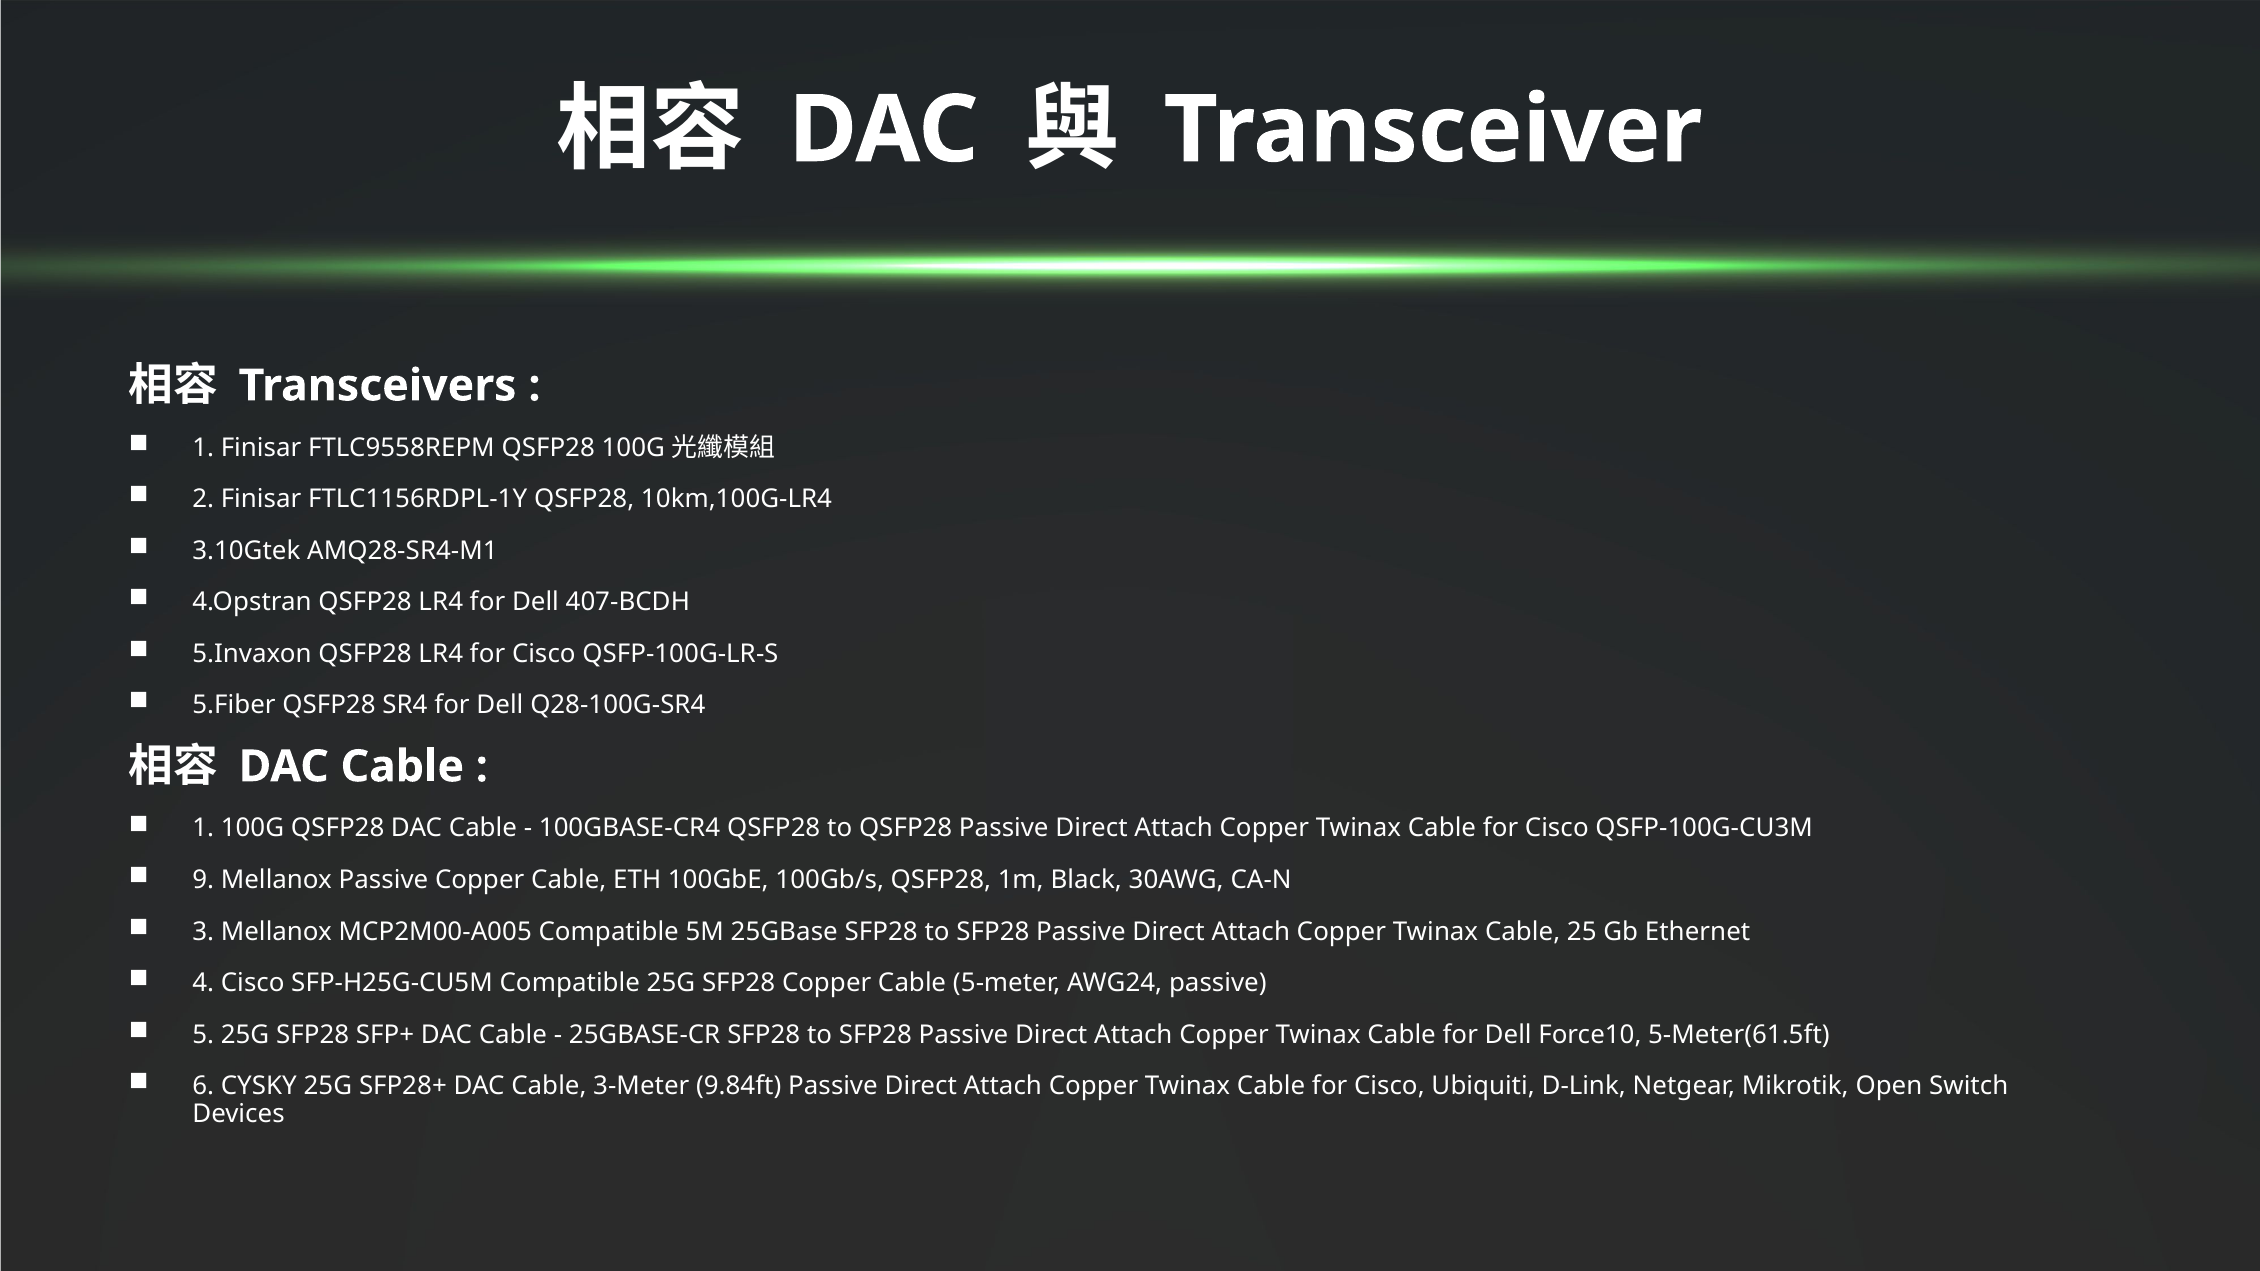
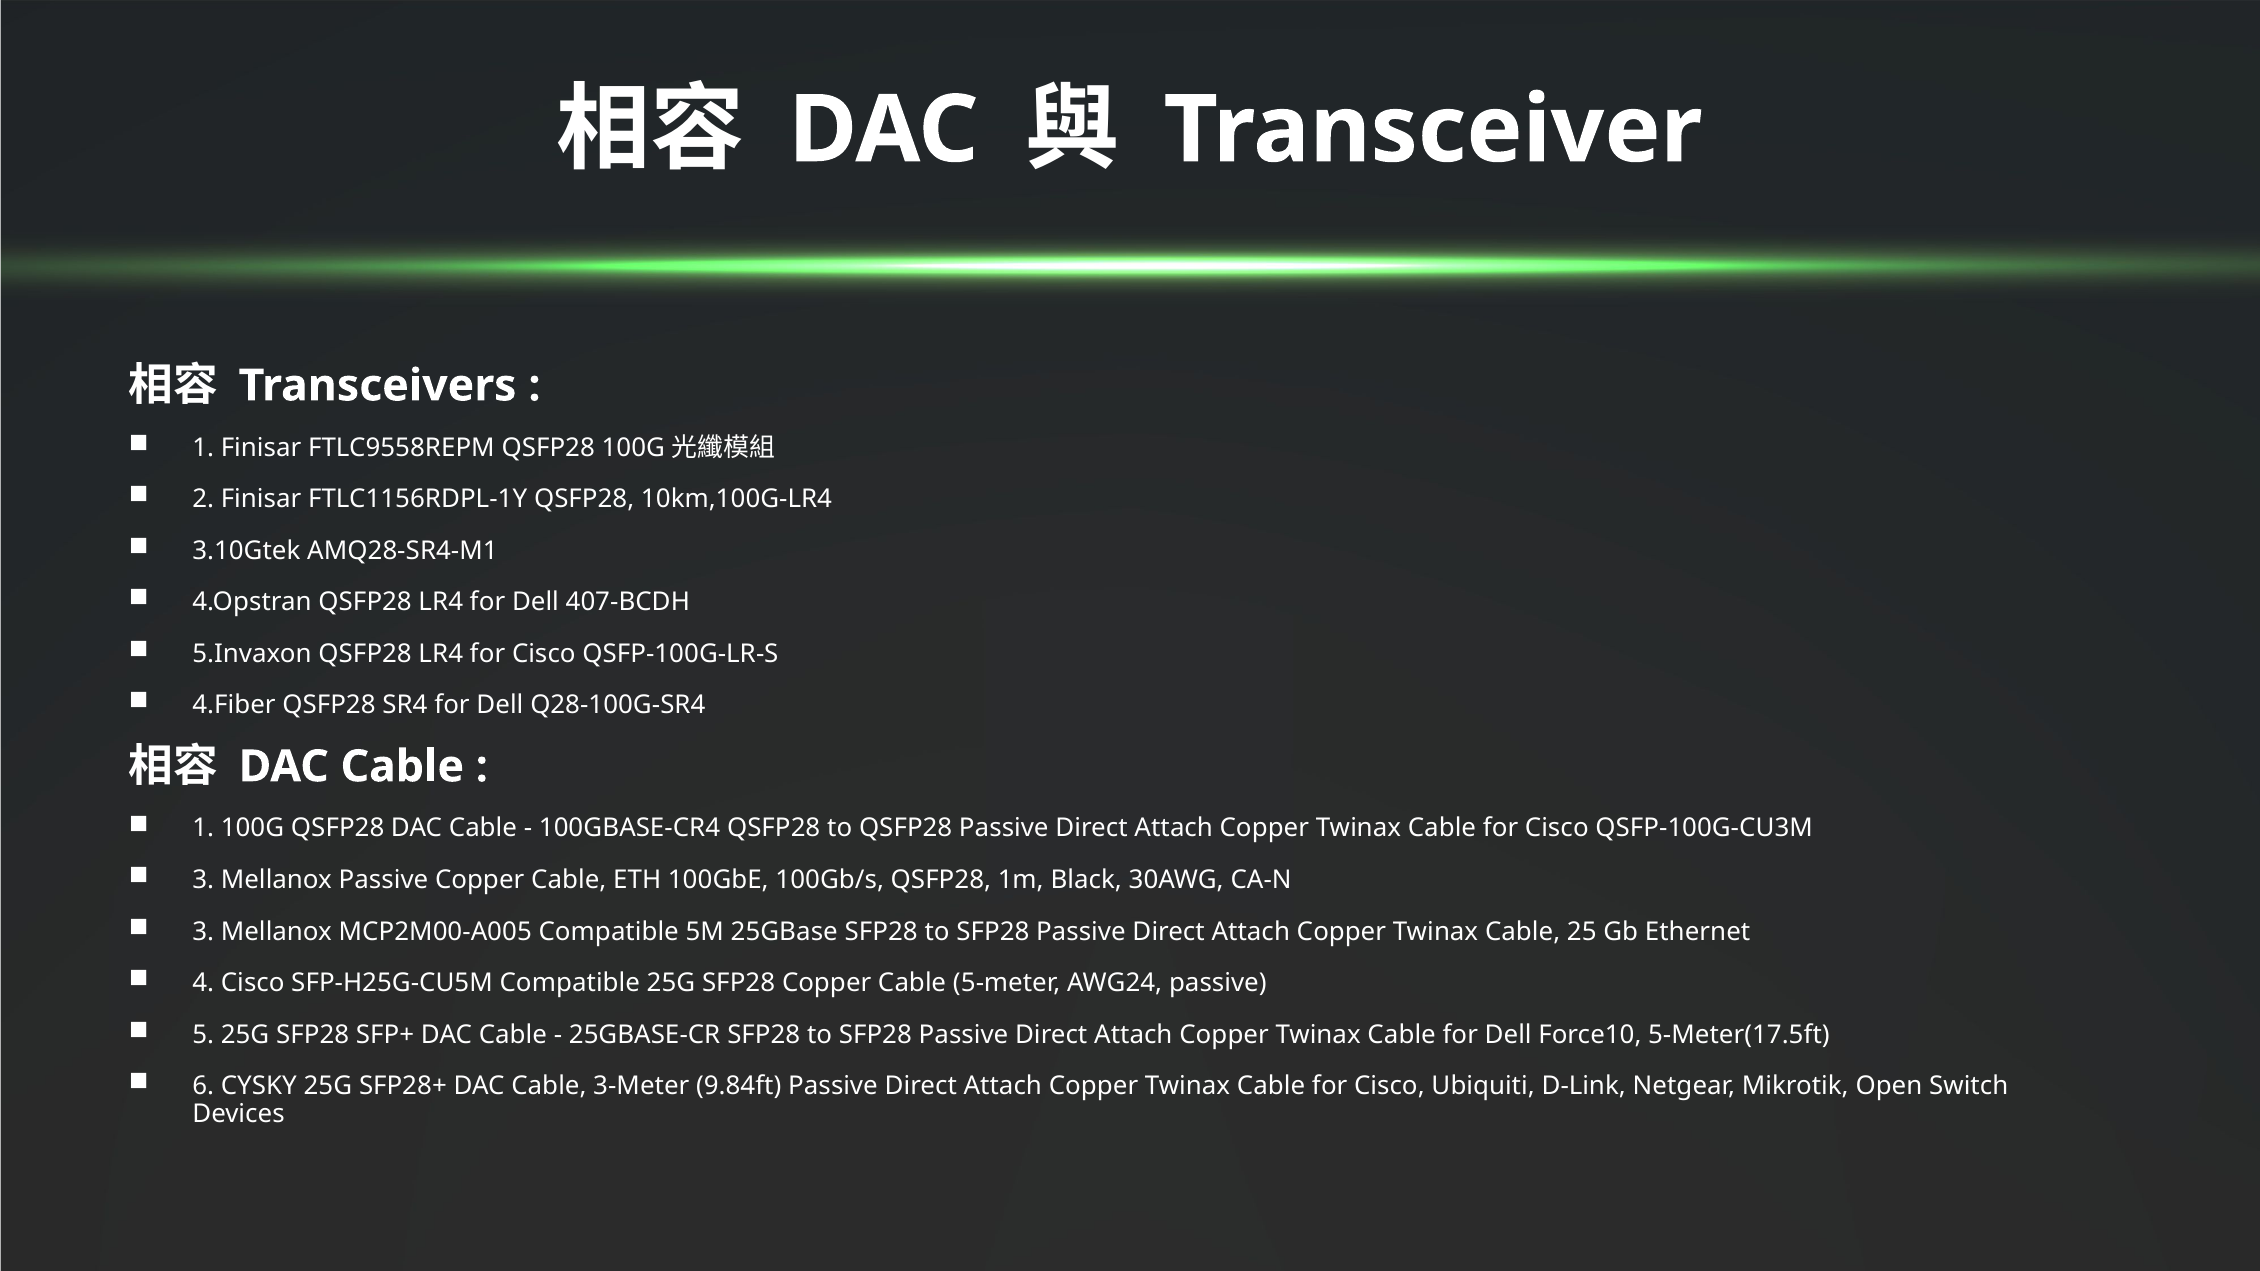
5.Fiber: 5.Fiber -> 4.Fiber (234, 705)
9: 9 -> 3 (203, 880)
5-Meter(61.5ft: 5-Meter(61.5ft -> 5-Meter(17.5ft (1739, 1035)
